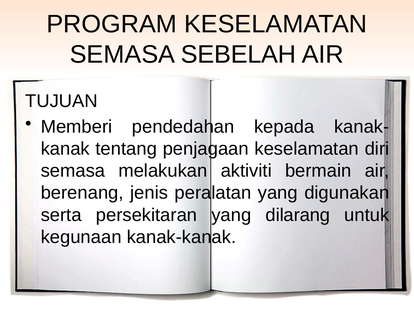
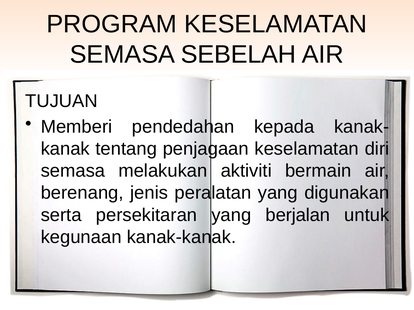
dilarang: dilarang -> berjalan (298, 215)
